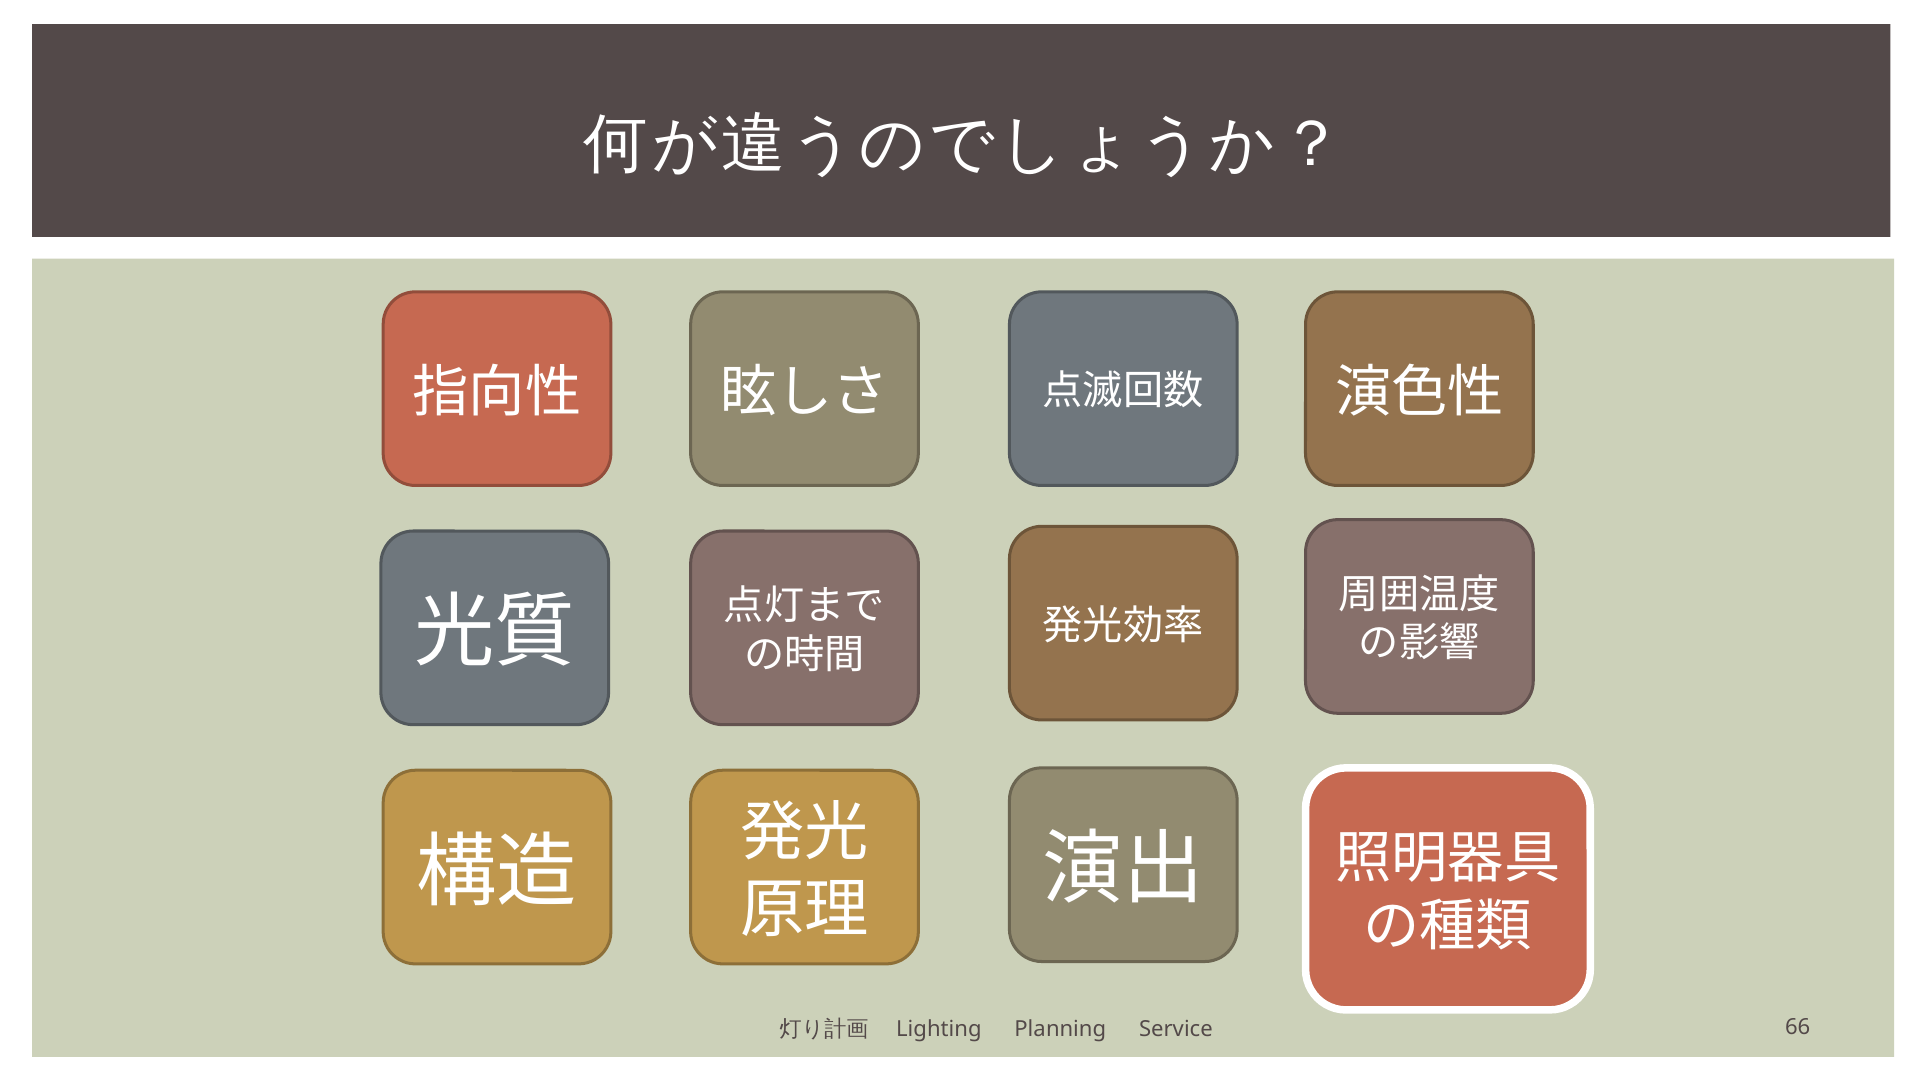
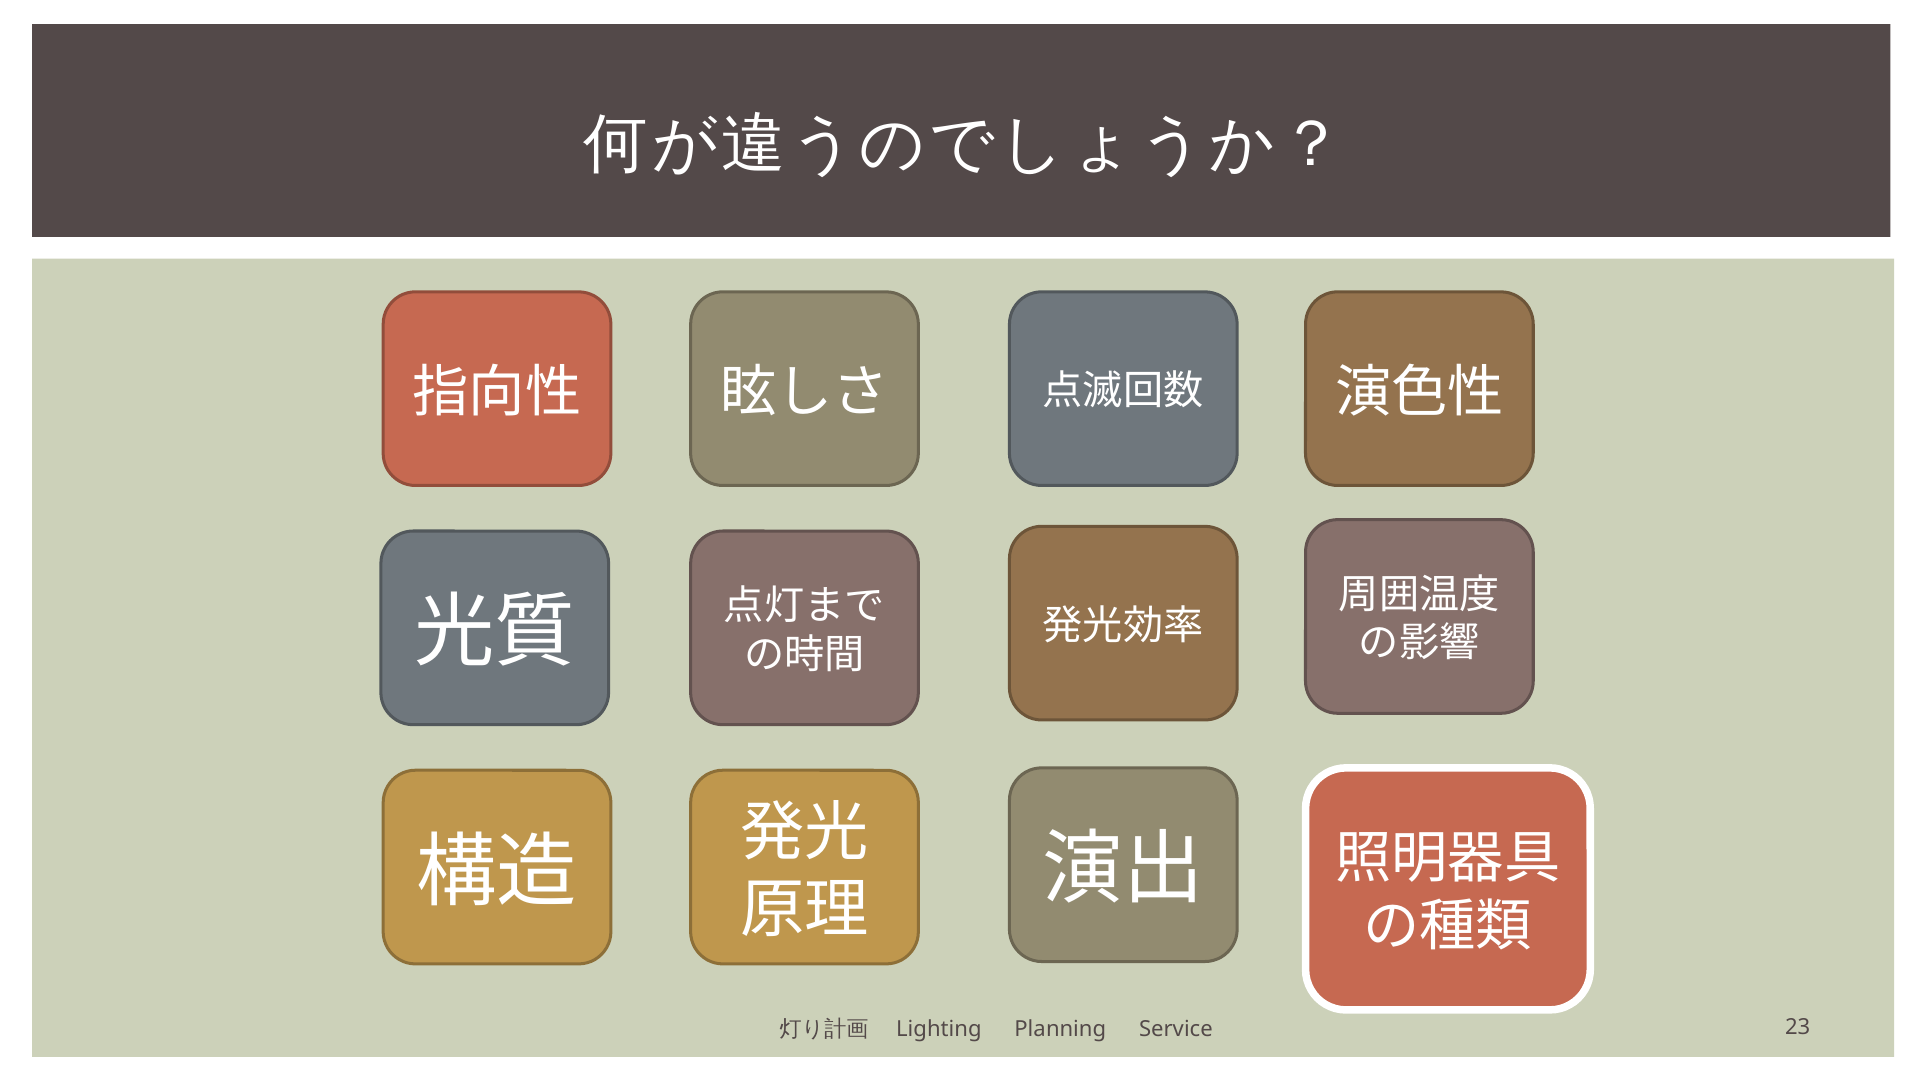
66: 66 -> 23 (1798, 1026)
